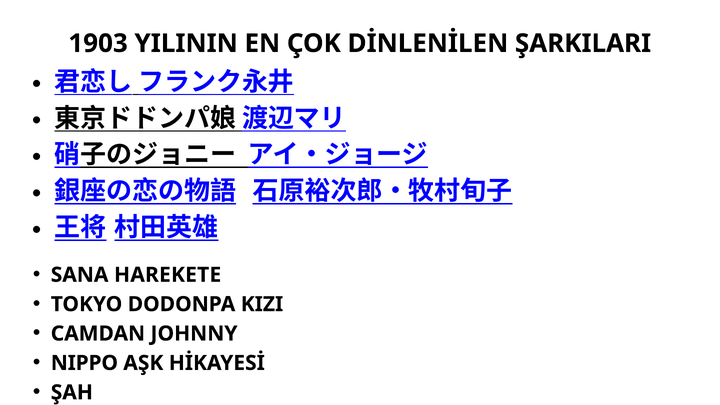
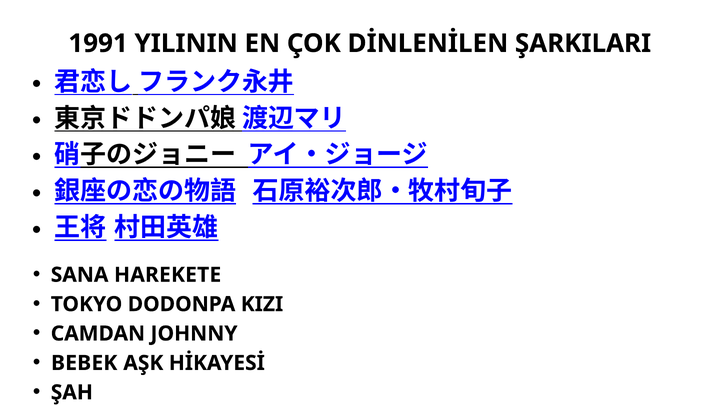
1903: 1903 -> 1991 (98, 43)
NIPPO: NIPPO -> BEBEK (84, 363)
